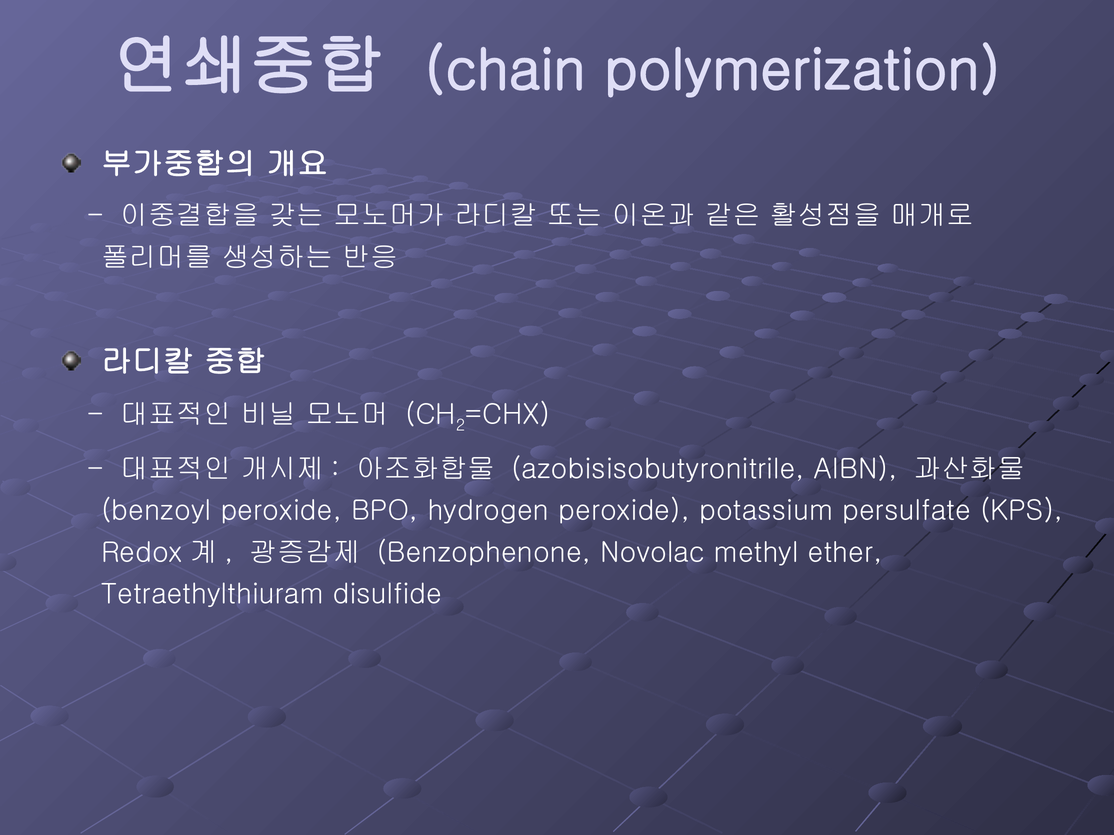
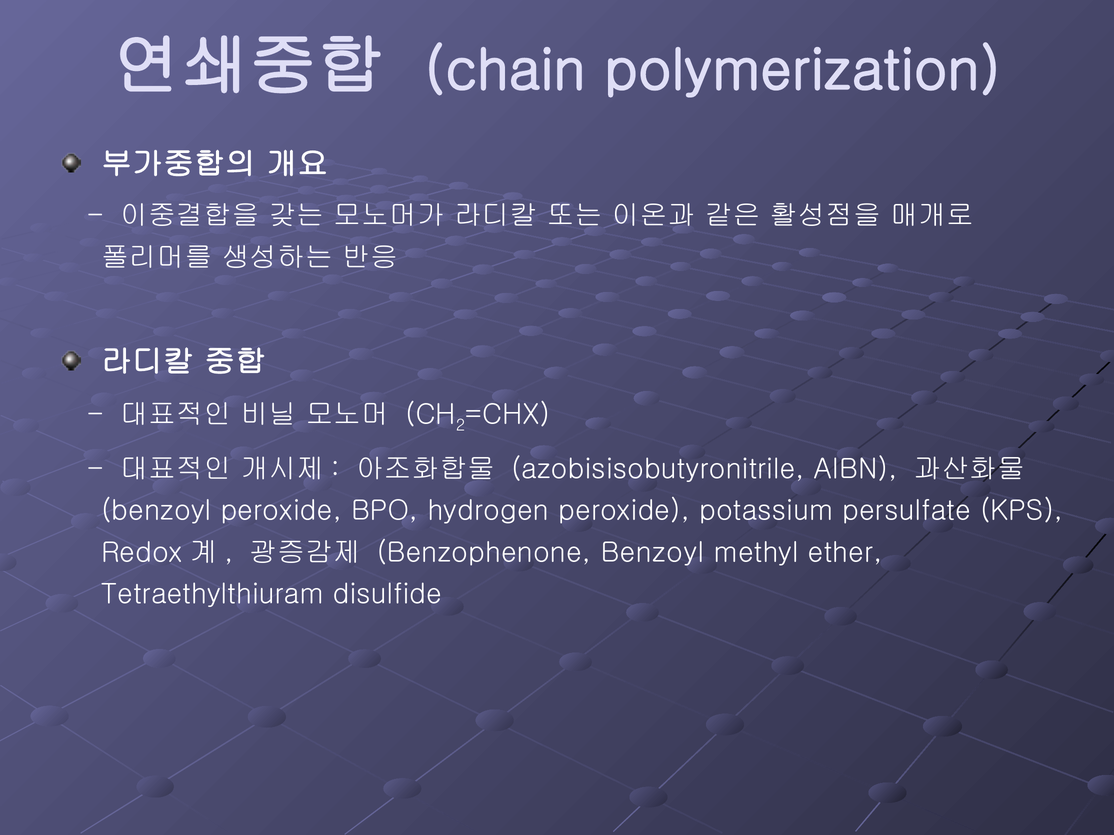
Benzophenone Novolac: Novolac -> Benzoyl (652, 553)
